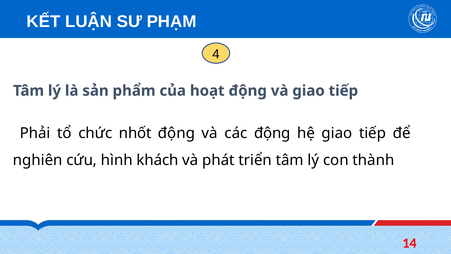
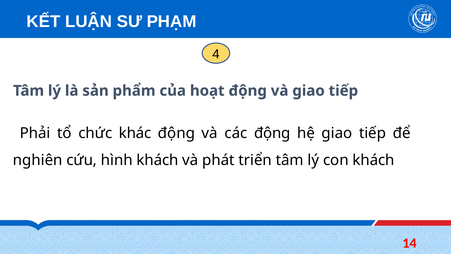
nhốt: nhốt -> khác (135, 133)
con thành: thành -> khách (374, 160)
